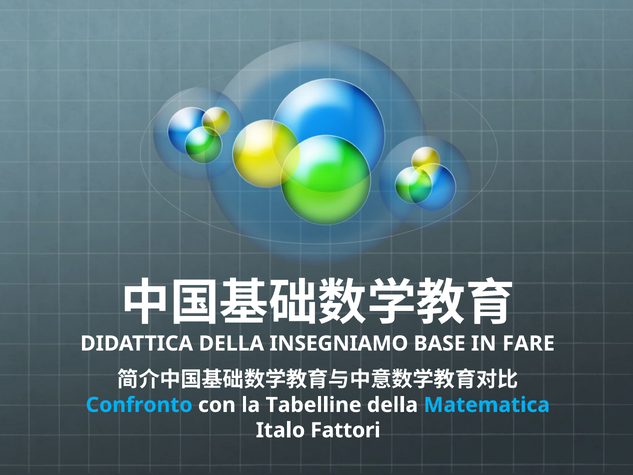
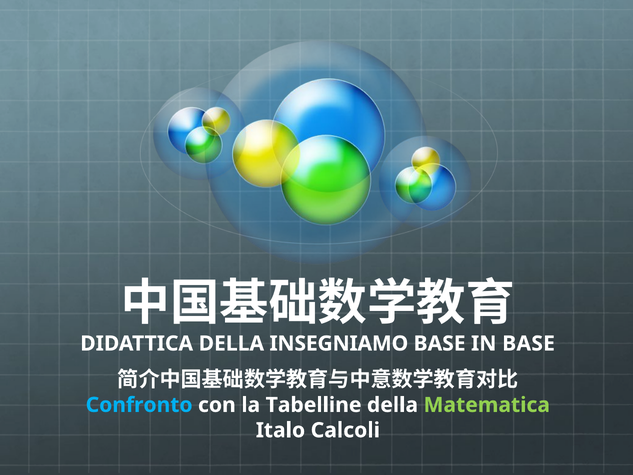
IN FARE: FARE -> BASE (529, 343)
Matematica colour: light blue -> light green (487, 405)
Fattori: Fattori -> Calcoli (345, 430)
